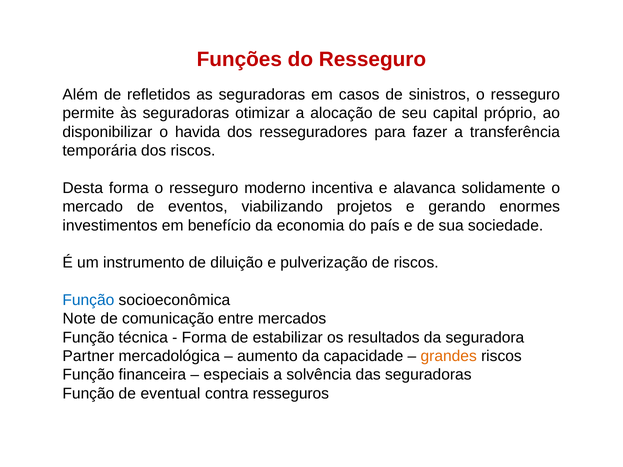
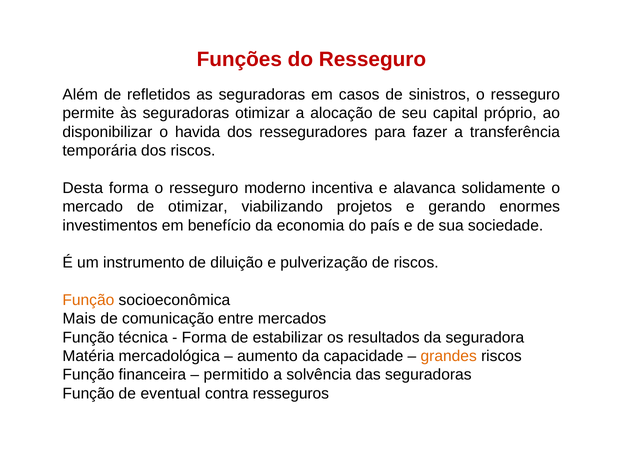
de eventos: eventos -> otimizar (198, 207)
Função colour: blue -> orange (88, 300)
Note: Note -> Mais (79, 319)
Partner: Partner -> Matéria (88, 356)
especiais: especiais -> permitido (236, 375)
